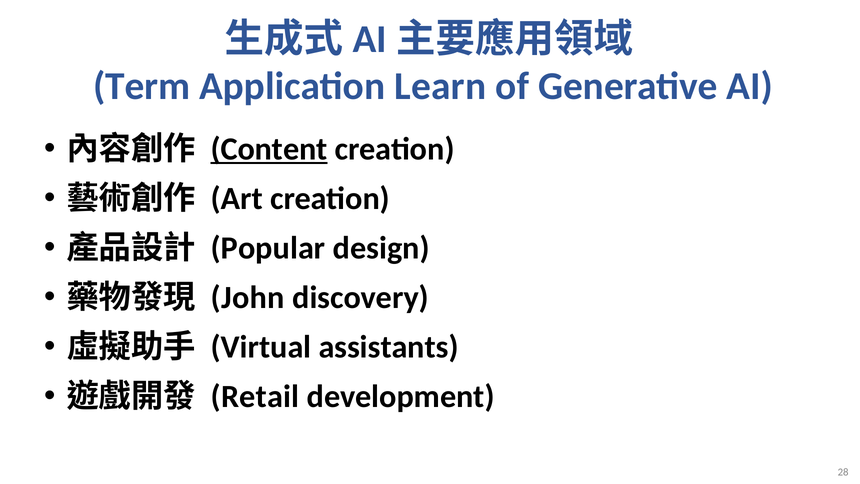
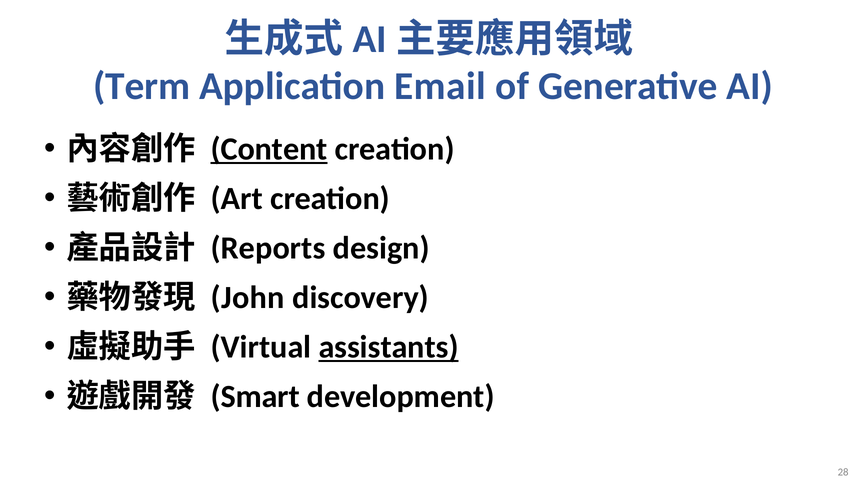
Learn: Learn -> Email (440, 86)
Popular: Popular -> Reports (268, 248)
assistants underline: none -> present (389, 347)
Retail: Retail -> Smart (255, 396)
